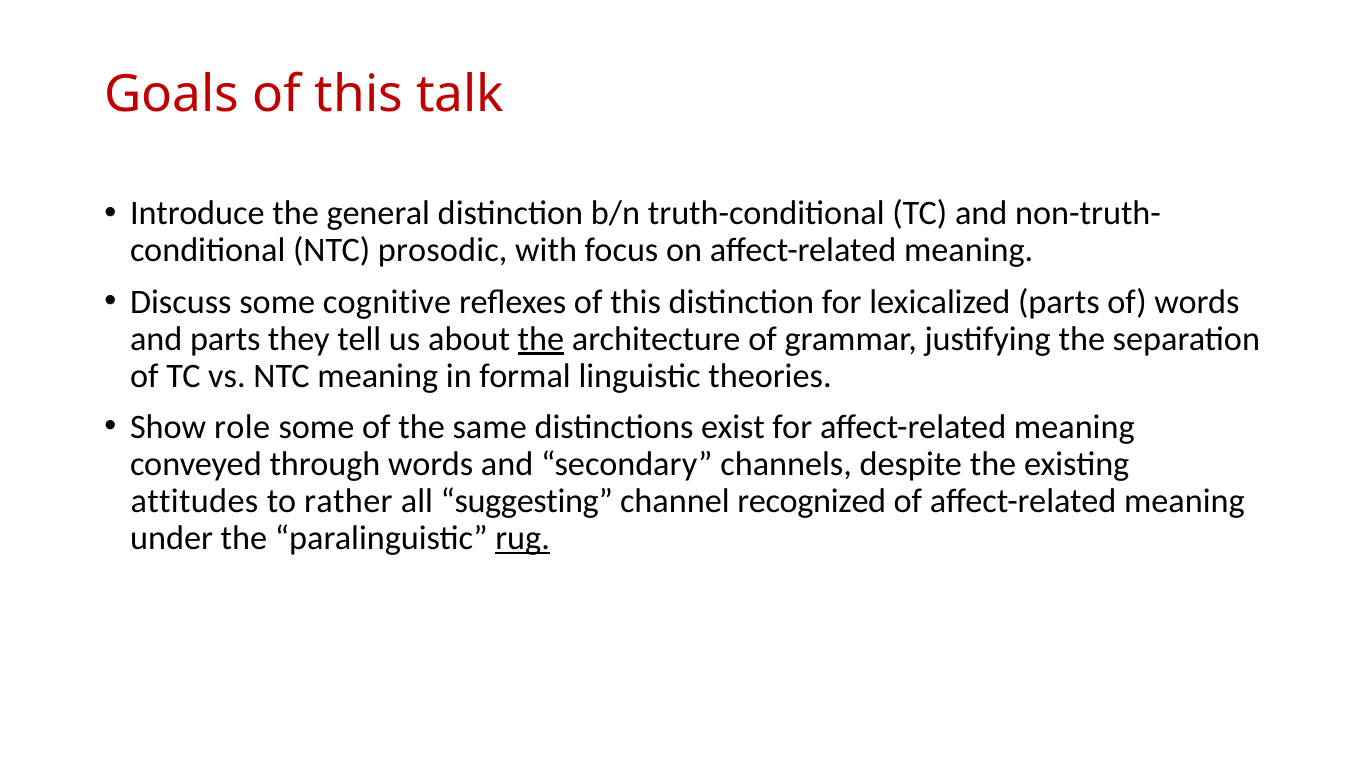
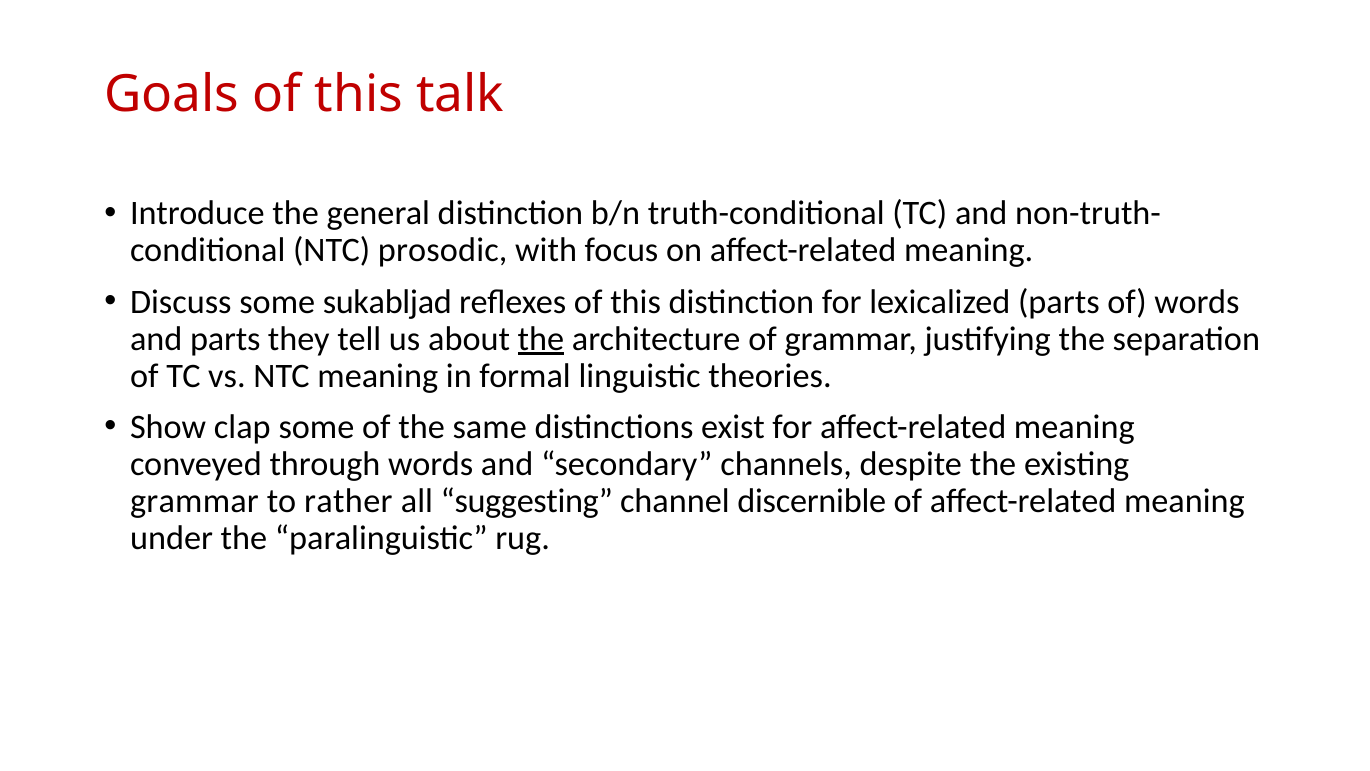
cognitive: cognitive -> sukabljad (387, 302)
role: role -> clap (242, 427)
attitudes: attitudes -> grammar (195, 501)
recognized: recognized -> discernible (812, 501)
rug underline: present -> none (523, 538)
